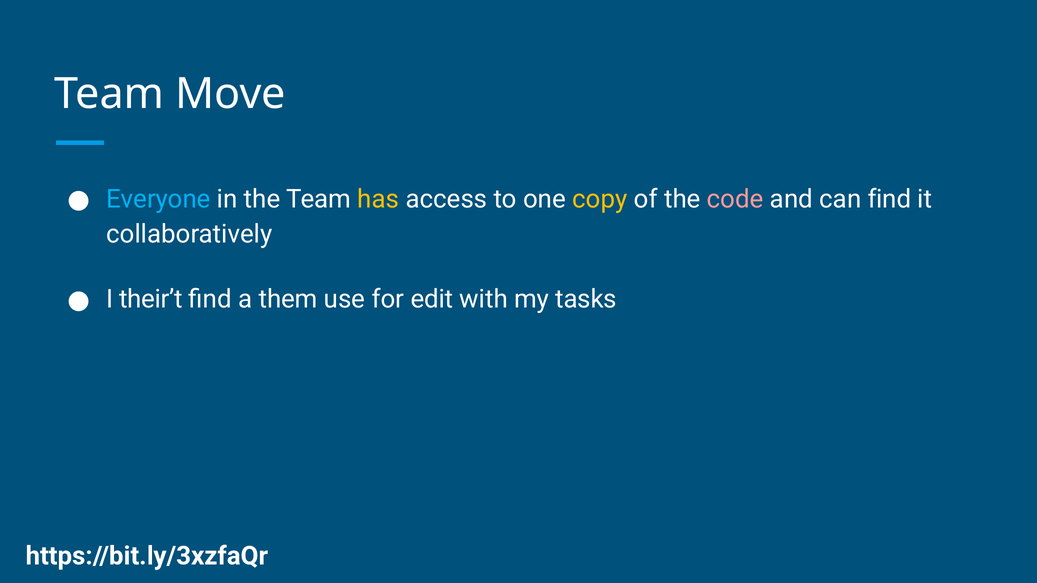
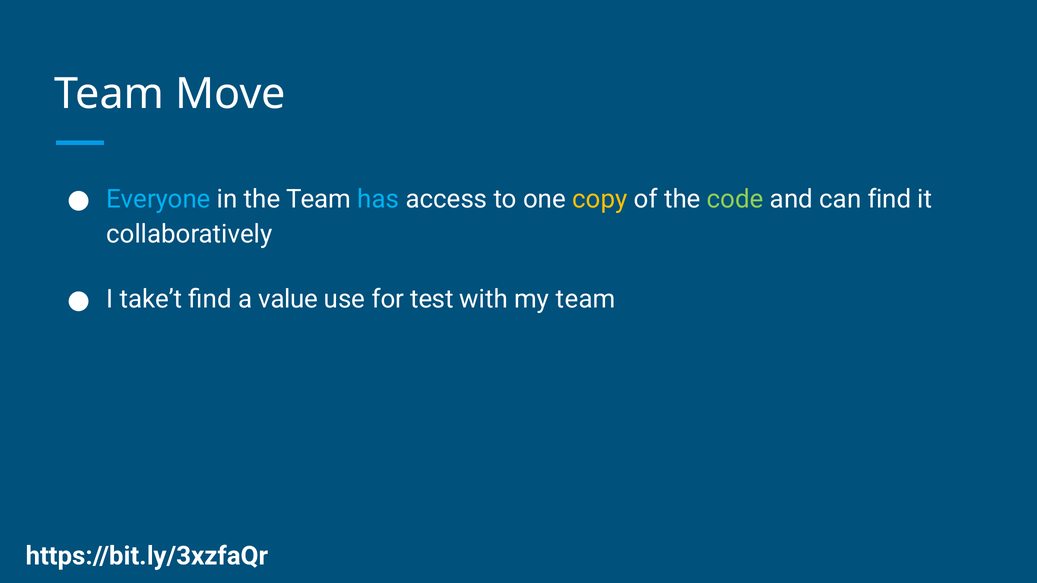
has colour: yellow -> light blue (378, 199)
code colour: pink -> light green (735, 199)
their’t: their’t -> take’t (151, 300)
them: them -> value (288, 300)
edit: edit -> test (432, 300)
my tasks: tasks -> team (586, 300)
